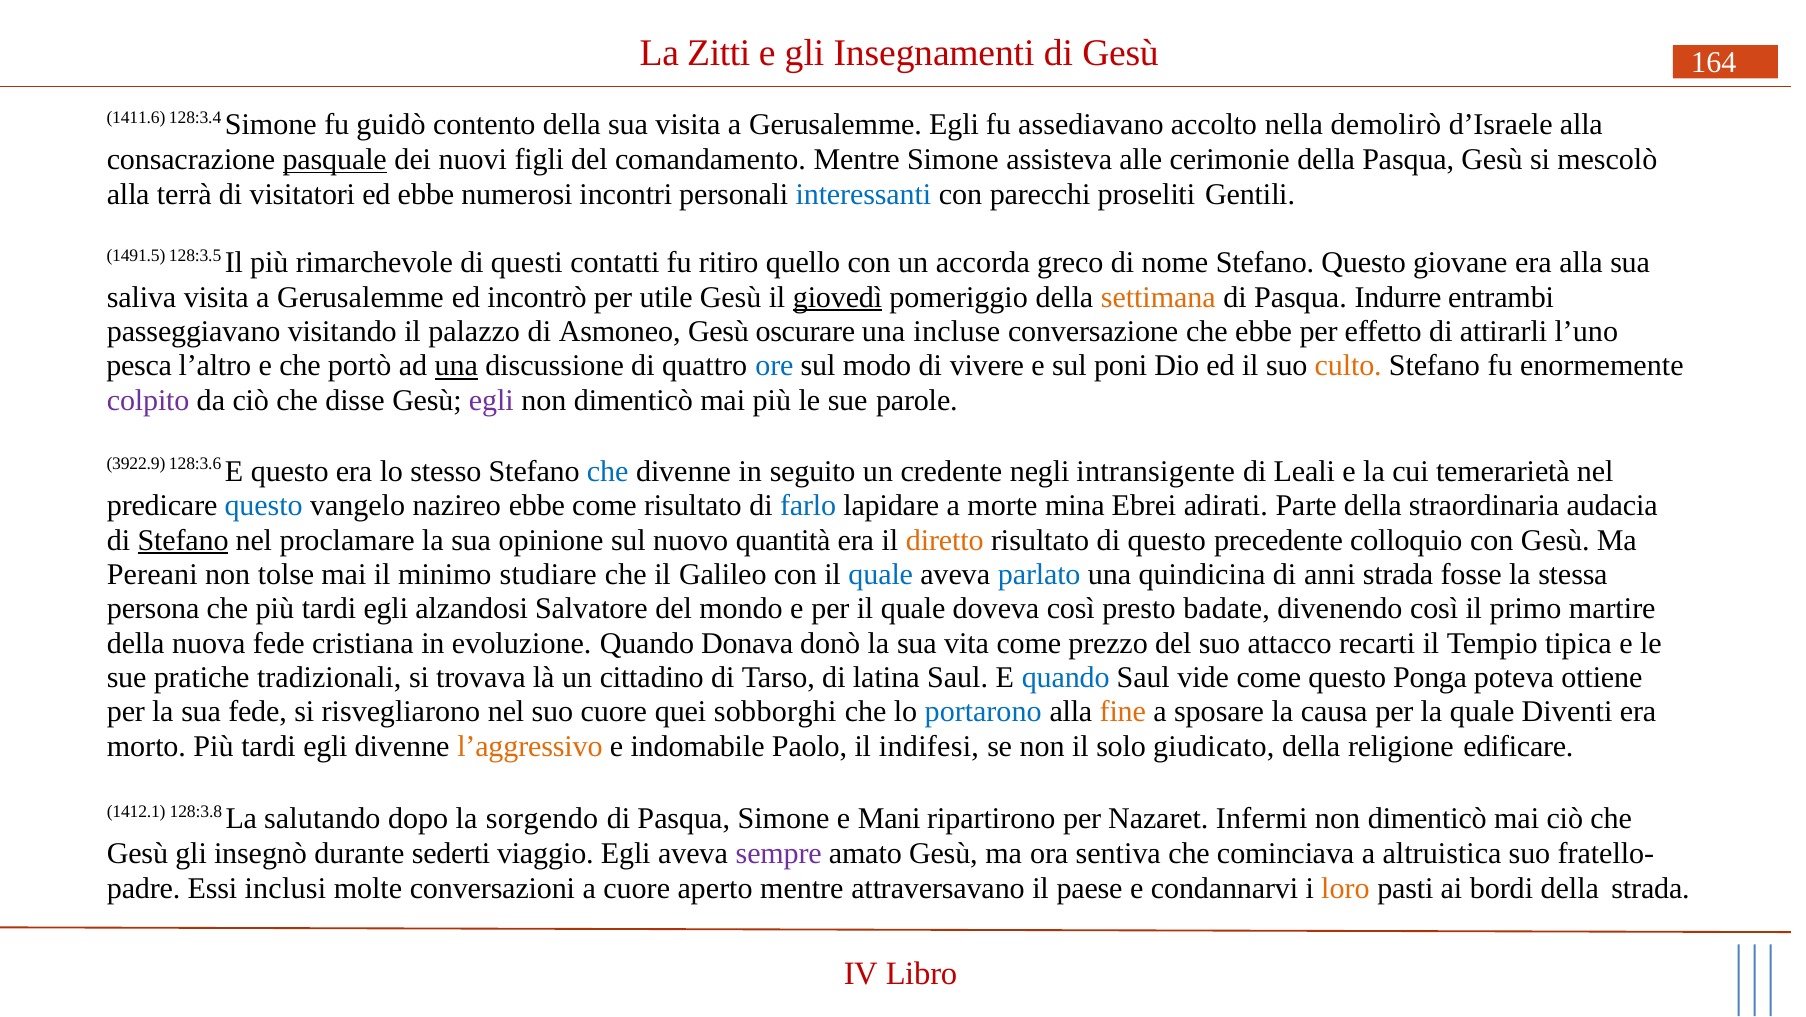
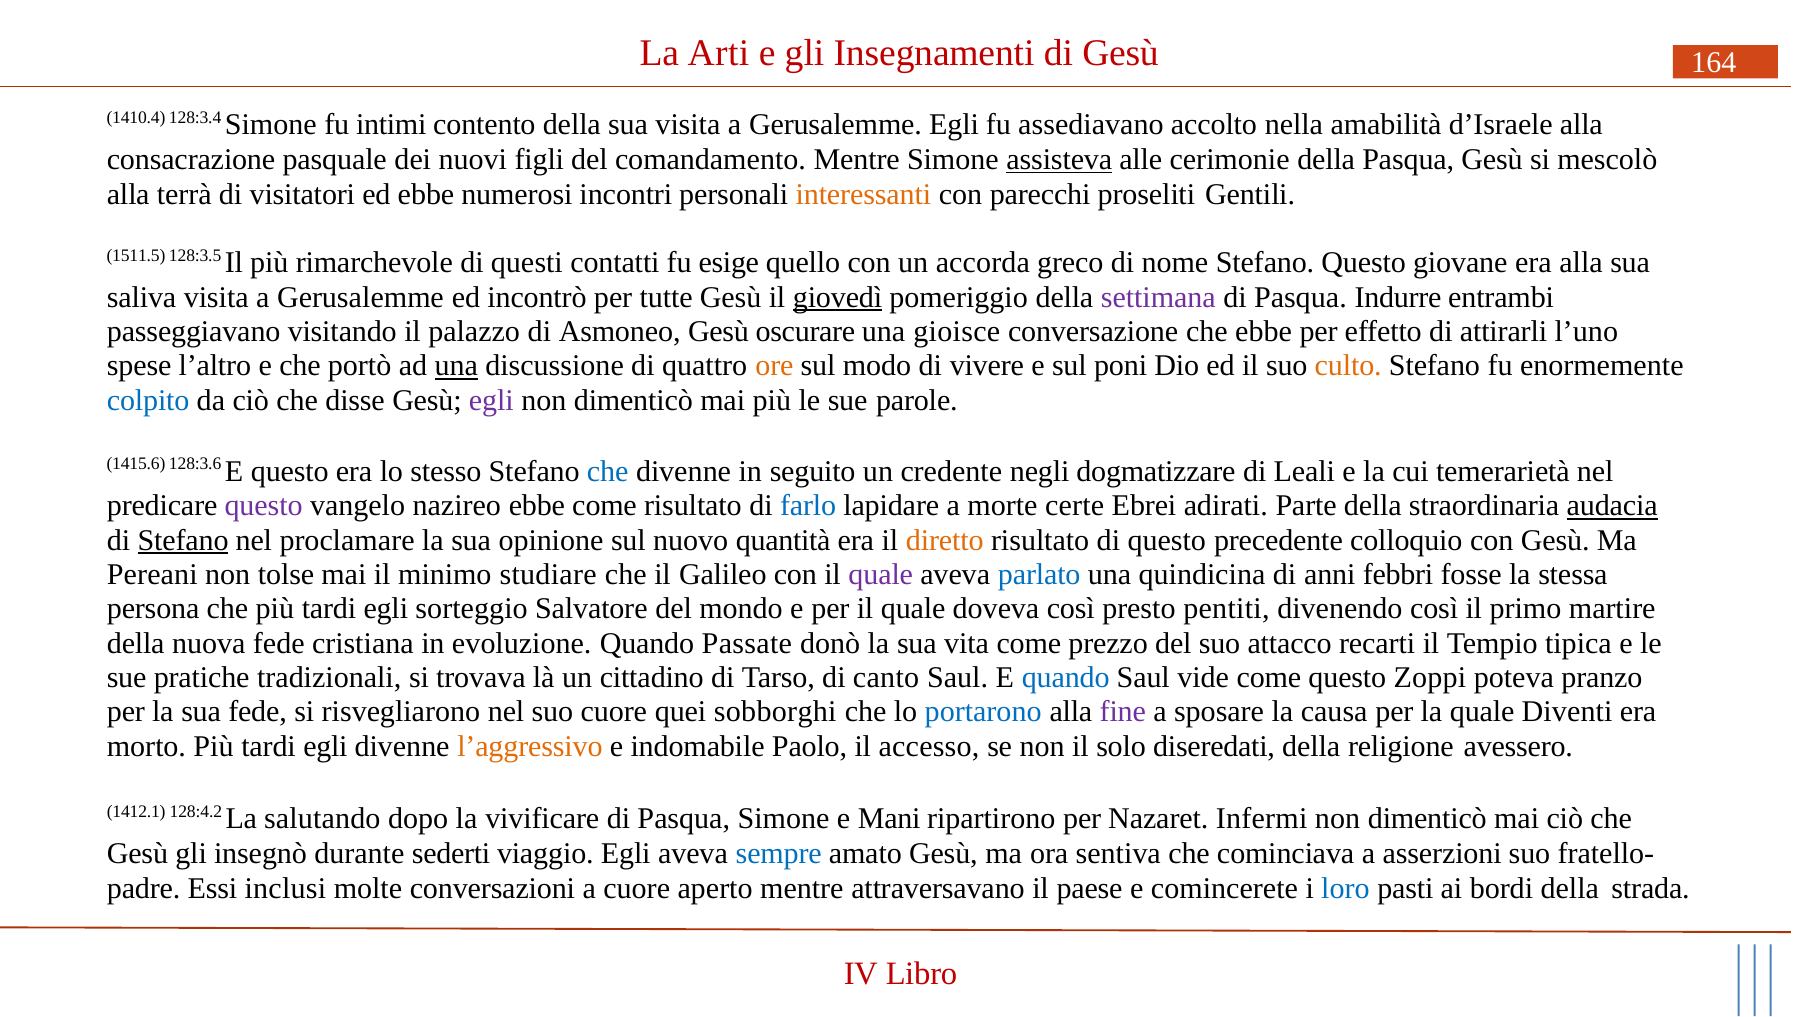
Zitti: Zitti -> Arti (718, 53)
1411.6: 1411.6 -> 1410.4 (136, 118)
guidò: guidò -> intimi (391, 125)
demolirò: demolirò -> amabilità (1386, 125)
pasquale underline: present -> none (335, 160)
assisteva underline: none -> present (1059, 160)
interessanti colour: blue -> orange (863, 194)
1491.5: 1491.5 -> 1511.5 (136, 256)
ritiro: ritiro -> esige (729, 263)
utile: utile -> tutte (666, 297)
settimana colour: orange -> purple (1158, 297)
incluse: incluse -> gioisce (957, 332)
pesca: pesca -> spese (139, 366)
ore colour: blue -> orange (774, 366)
colpito colour: purple -> blue (148, 400)
3922.9: 3922.9 -> 1415.6 (136, 464)
intransigente: intransigente -> dogmatizzare (1156, 472)
questo colour: blue -> purple (264, 506)
mina: mina -> certe (1075, 506)
audacia underline: none -> present (1612, 506)
quale colour: blue -> purple (881, 575)
anni strada: strada -> febbri (1398, 575)
alzandosi: alzandosi -> sorteggio (472, 609)
badate: badate -> pentiti (1226, 609)
Donava: Donava -> Passate (747, 643)
latina: latina -> canto (886, 678)
Ponga: Ponga -> Zoppi (1430, 678)
ottiene: ottiene -> pranzo (1602, 678)
fine colour: orange -> purple (1123, 712)
indifesi: indifesi -> accesso (929, 746)
giudicato: giudicato -> diseredati (1214, 746)
edificare: edificare -> avessero (1518, 746)
128:3.8: 128:3.8 -> 128:4.2 (196, 812)
sorgendo: sorgendo -> vivificare (542, 819)
sempre colour: purple -> blue (779, 854)
altruistica: altruistica -> asserzioni (1442, 854)
condannarvi: condannarvi -> comincerete (1224, 888)
loro colour: orange -> blue (1345, 888)
